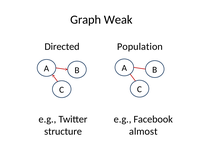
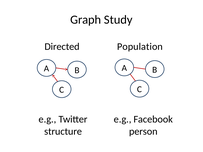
Weak: Weak -> Study (118, 20)
almost: almost -> person (143, 132)
